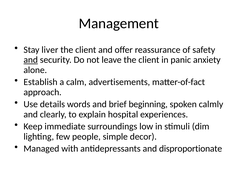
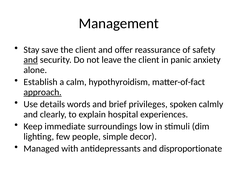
liver: liver -> save (50, 50)
advertisements: advertisements -> hypothyroidism (119, 82)
approach underline: none -> present (43, 92)
beginning: beginning -> privileges (148, 104)
